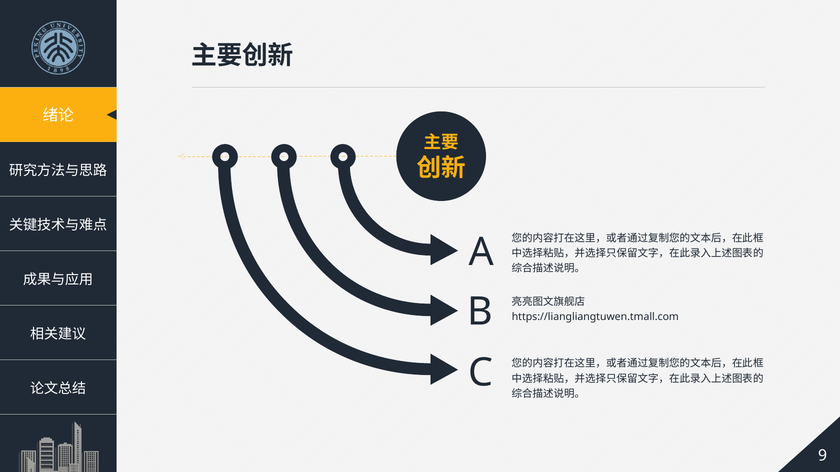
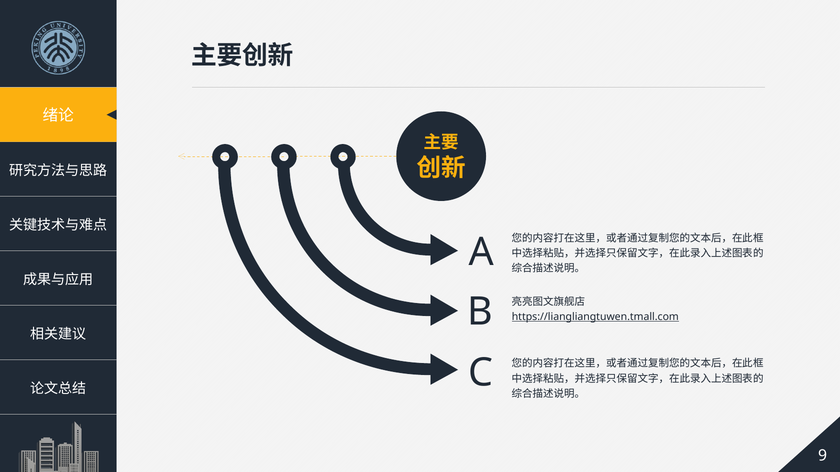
https://liangliangtuwen.tmall.com underline: none -> present (595, 317)
